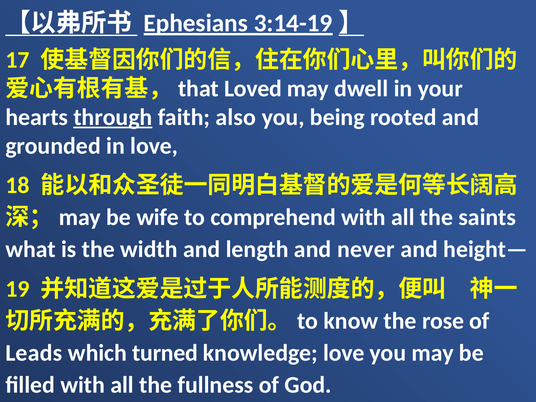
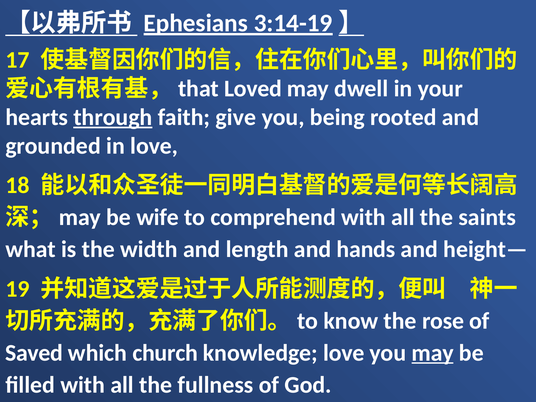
also: also -> give (236, 117)
never: never -> hands (366, 249)
Leads: Leads -> Saved (34, 353)
turned: turned -> church (165, 353)
may underline: none -> present (433, 353)
